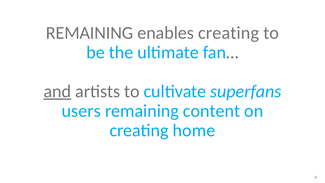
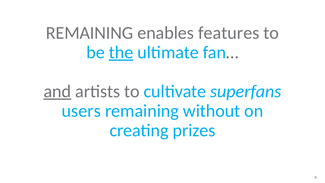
enables creating: creating -> features (229, 33)
the underline: none -> present (121, 52)
content: content -> without (212, 111)
home: home -> prizes (194, 130)
